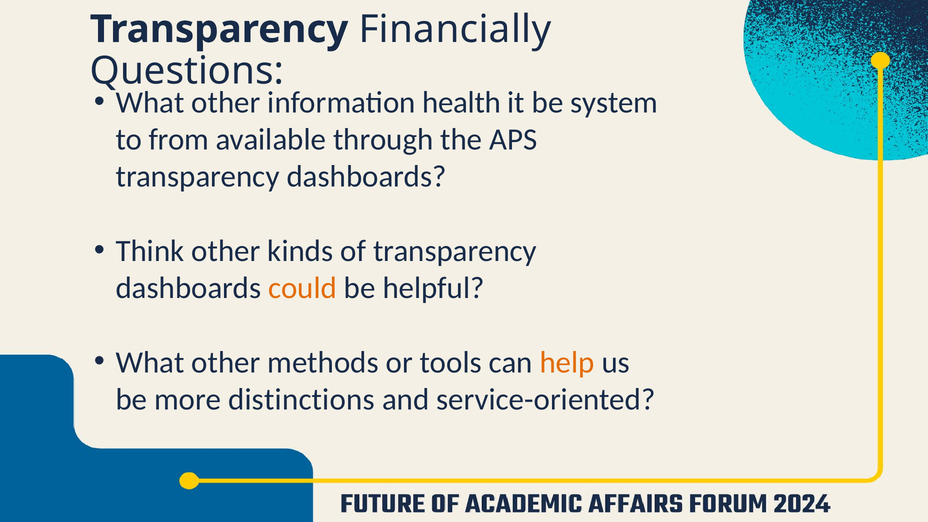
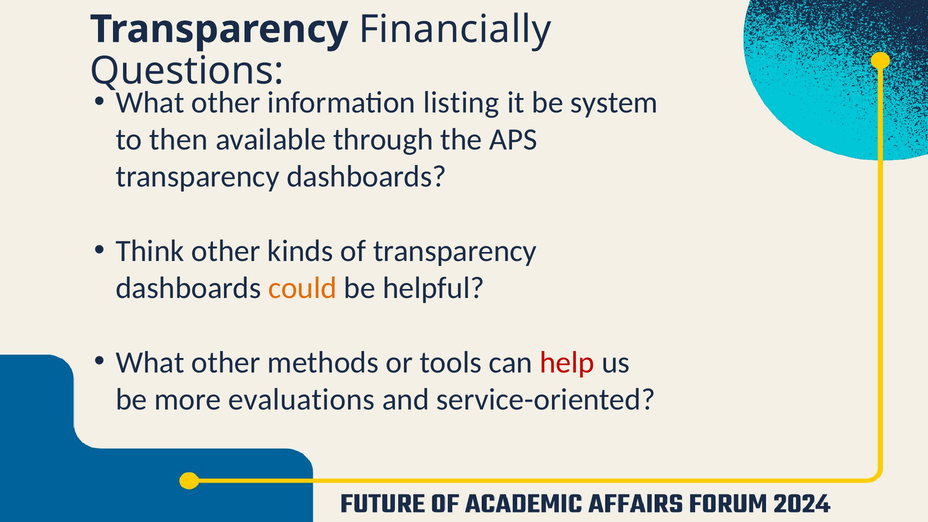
health: health -> listing (461, 102)
from: from -> then (179, 140)
help colour: orange -> red (567, 362)
distinctions: distinctions -> evaluations (301, 399)
